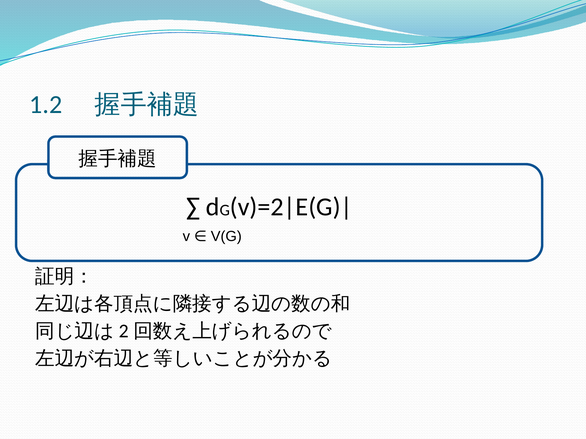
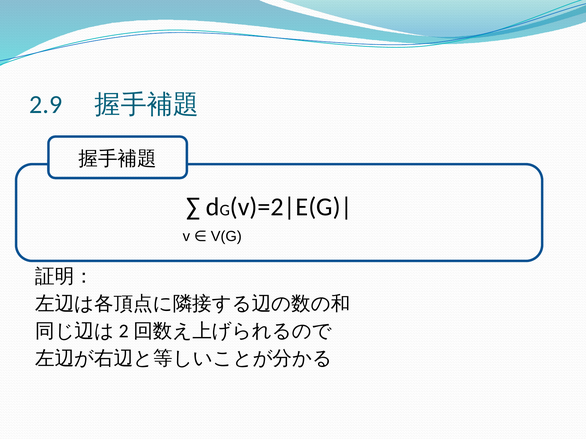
1.2: 1.2 -> 2.9 (46, 105)
